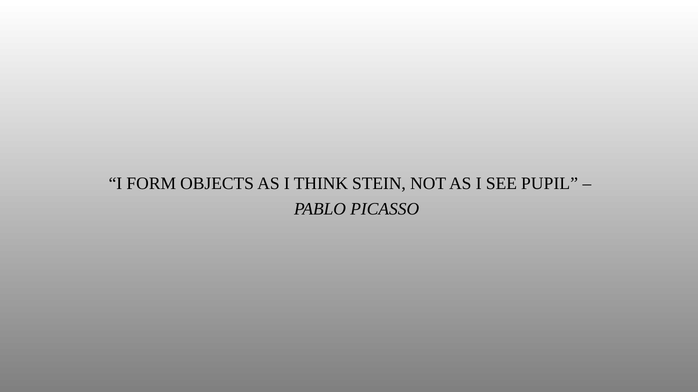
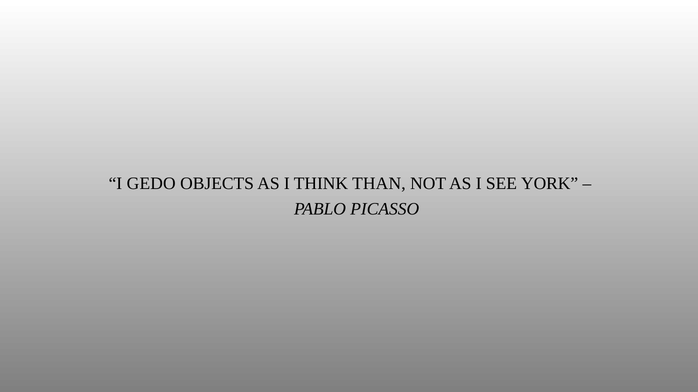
FORM: FORM -> GEDO (151, 184)
STEIN: STEIN -> THAN (379, 184)
PUPIL: PUPIL -> YORK (550, 184)
